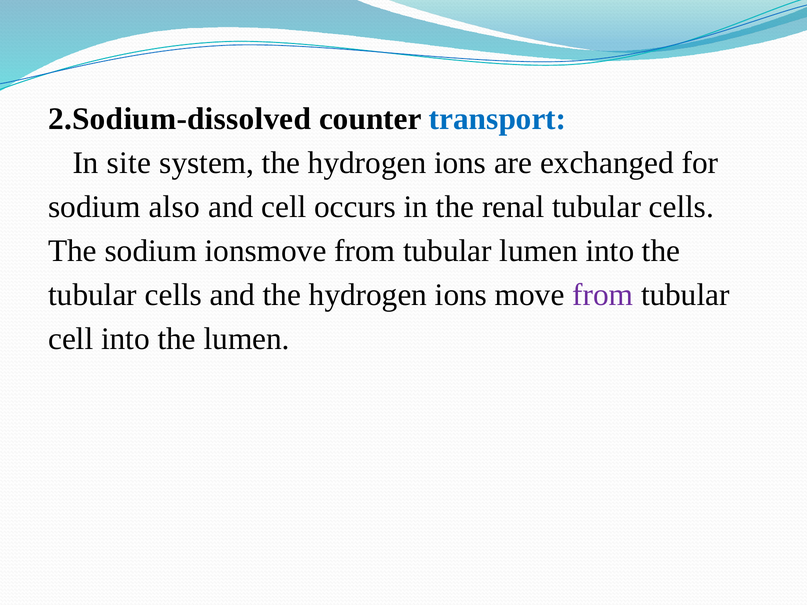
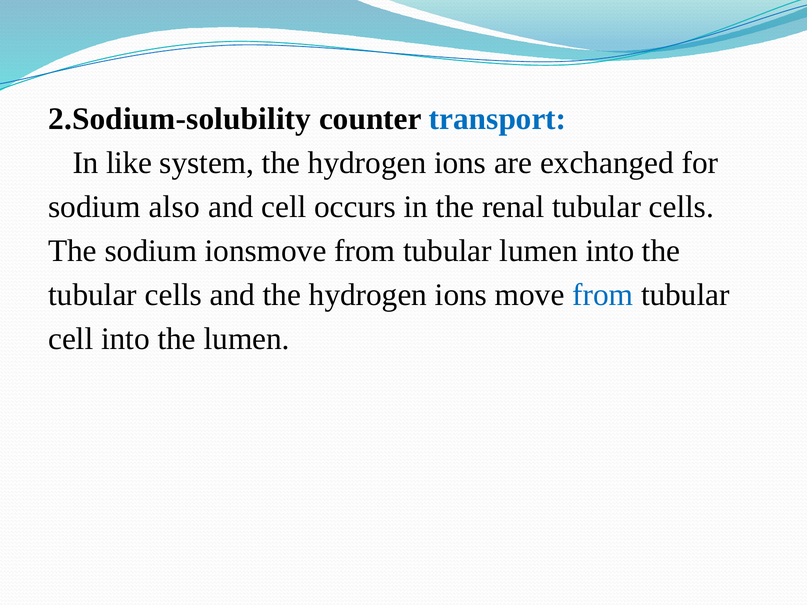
2.Sodium-dissolved: 2.Sodium-dissolved -> 2.Sodium-solubility (180, 119)
site: site -> like (129, 163)
from colour: purple -> blue (603, 295)
